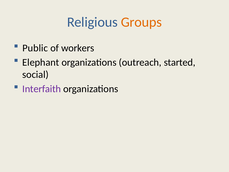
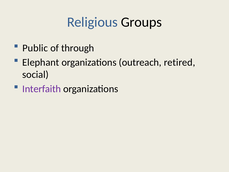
Groups colour: orange -> black (141, 22)
workers: workers -> through (78, 48)
started: started -> retired (180, 62)
